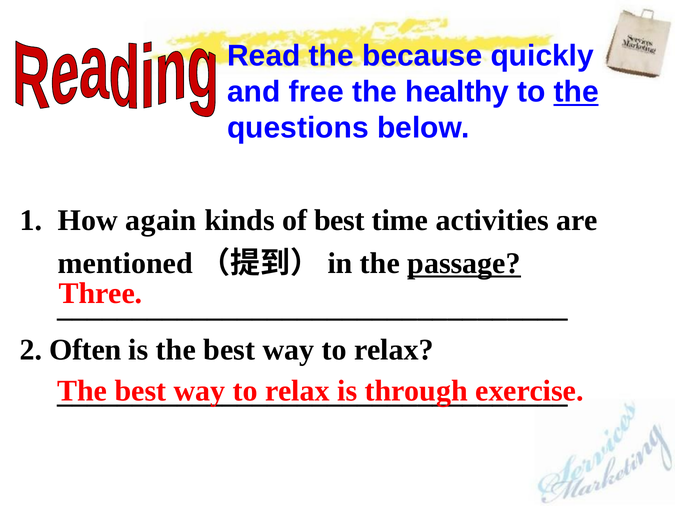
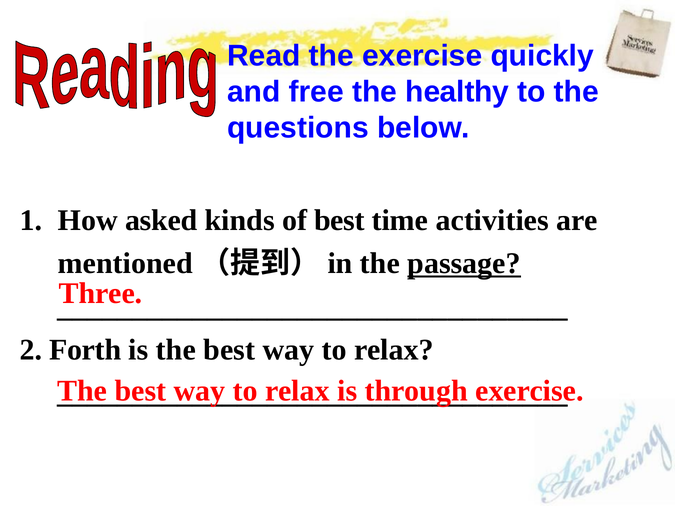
the because: because -> exercise (422, 56)
the underline: present -> none (576, 92)
again: again -> asked (161, 220)
Often: Often -> Forth (85, 350)
